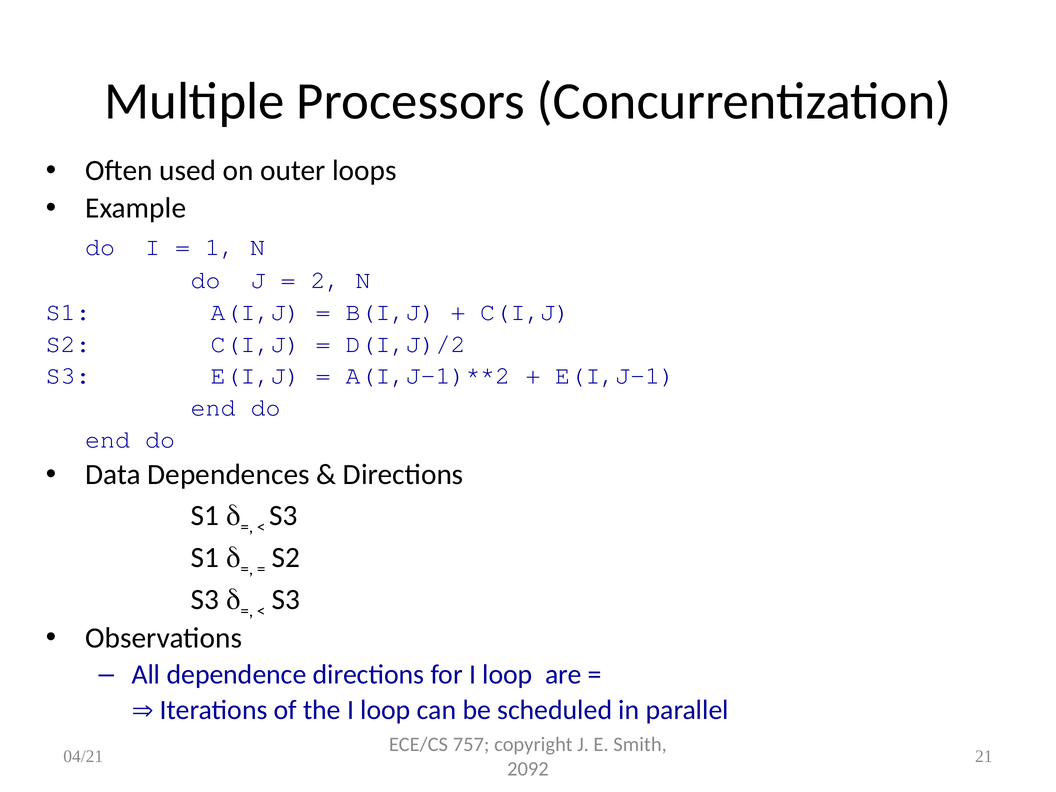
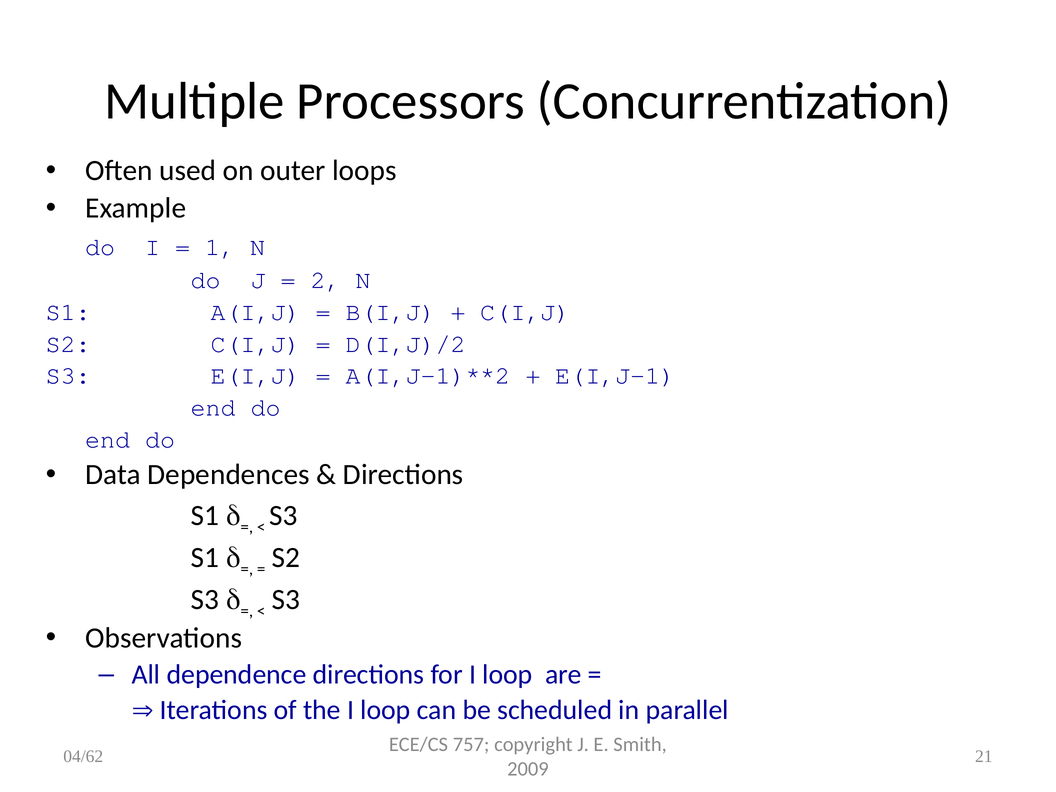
04/21: 04/21 -> 04/62 (83, 756)
2092: 2092 -> 2009 (528, 769)
